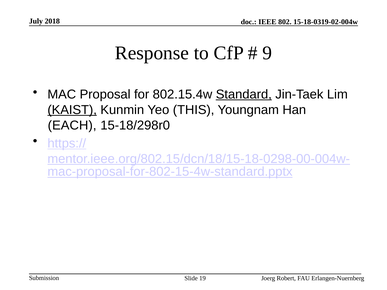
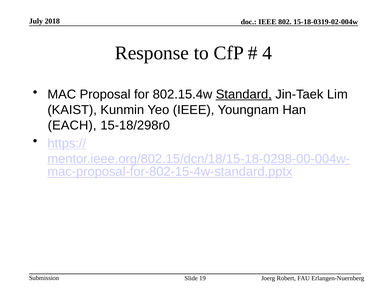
9: 9 -> 4 (267, 53)
KAIST underline: present -> none (72, 110)
Yeo THIS: THIS -> IEEE (194, 110)
